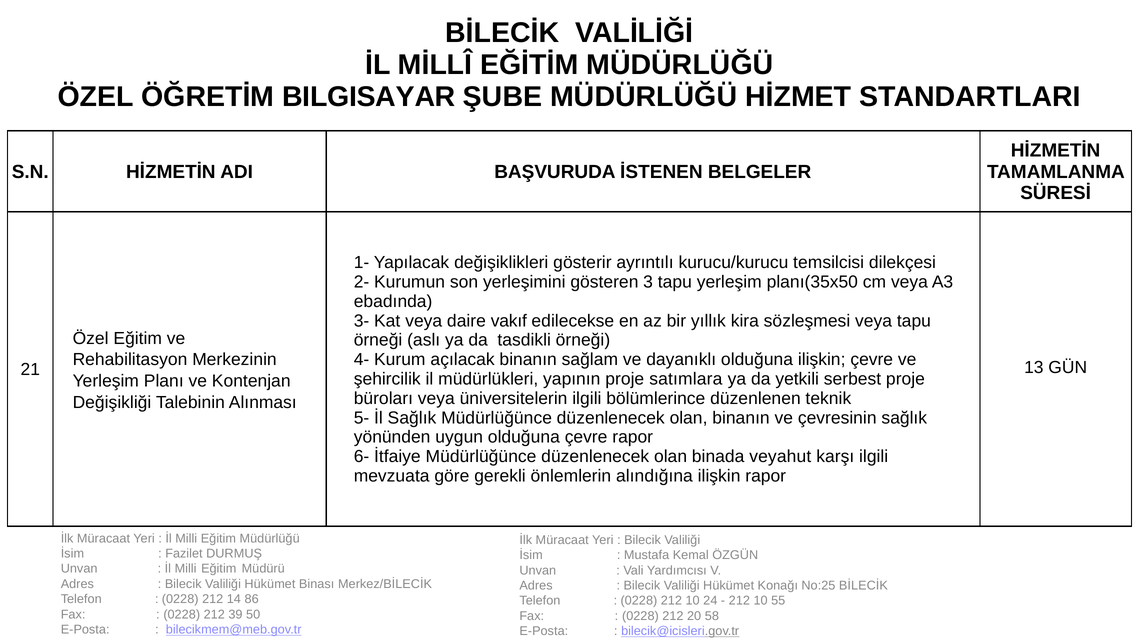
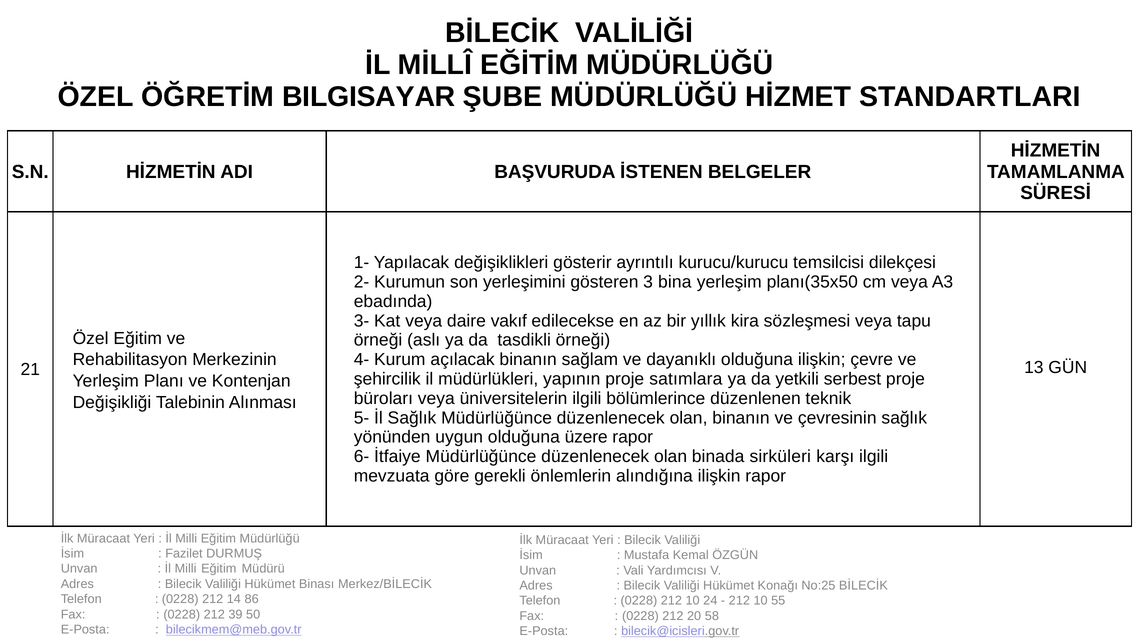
3 tapu: tapu -> bina (675, 282)
olduğuna çevre: çevre -> üzere (586, 438)
veyahut: veyahut -> sirküleri (780, 457)
